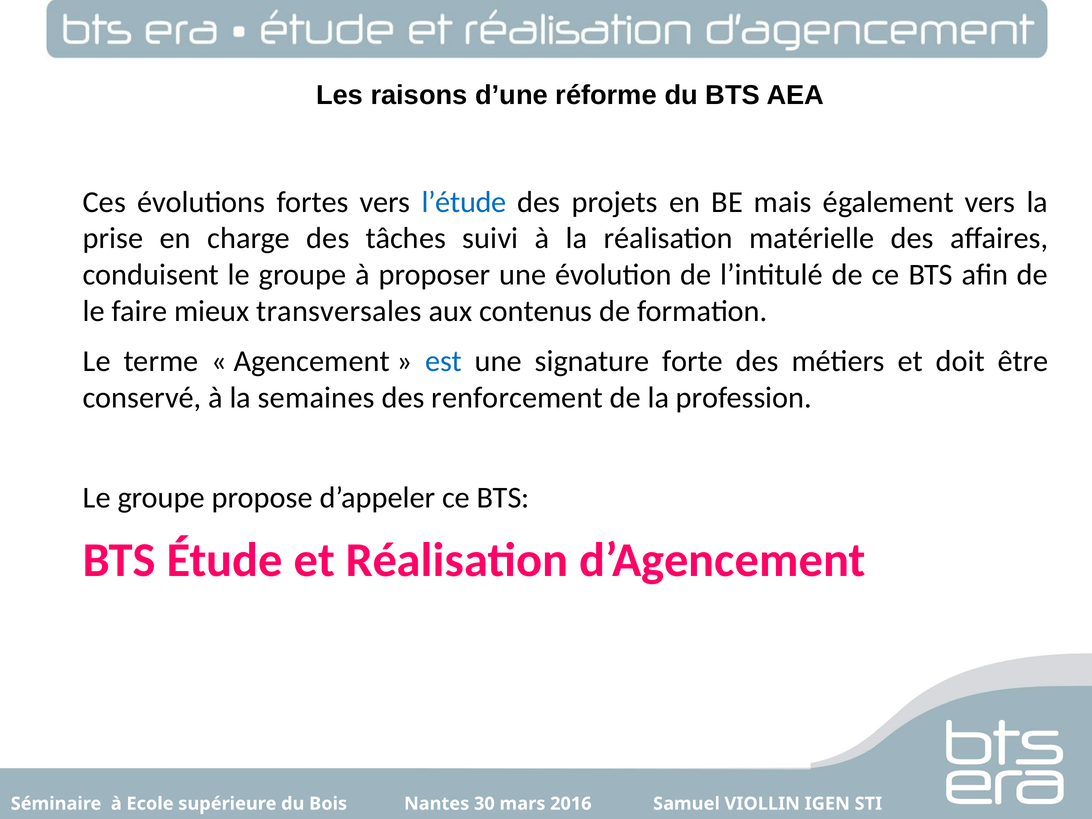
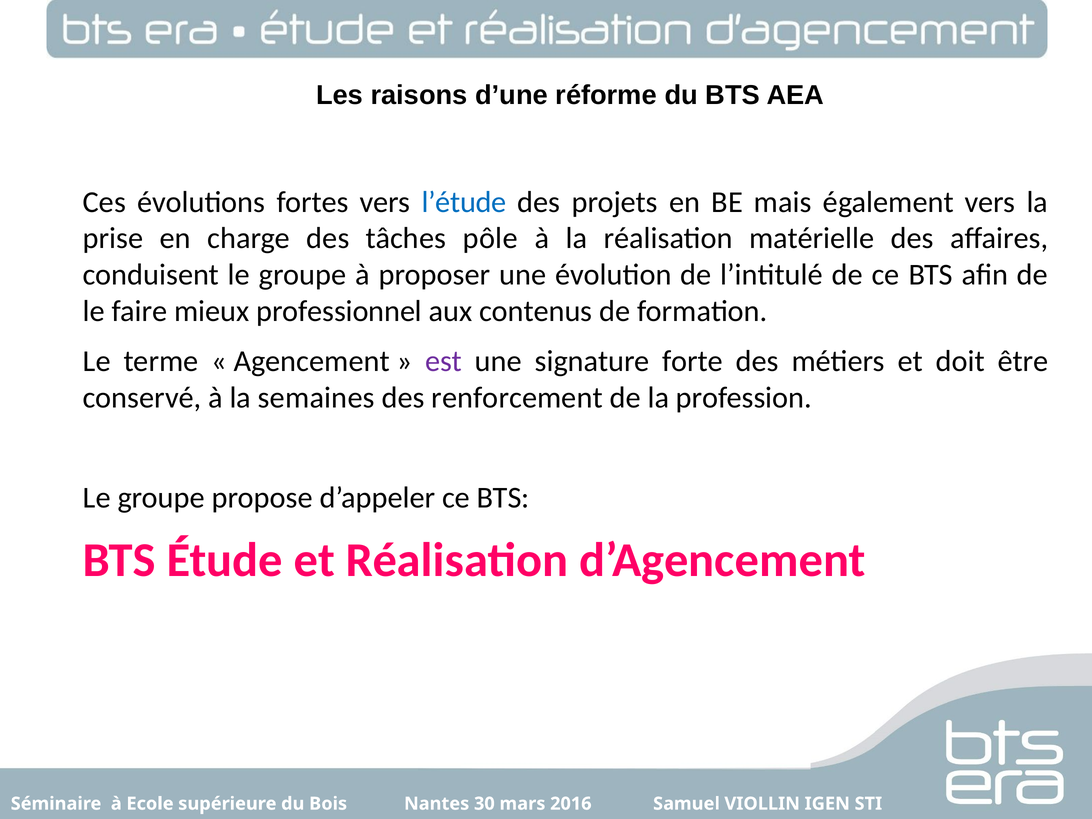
suivi: suivi -> pôle (490, 238)
transversales: transversales -> professionnel (339, 311)
est colour: blue -> purple (444, 361)
